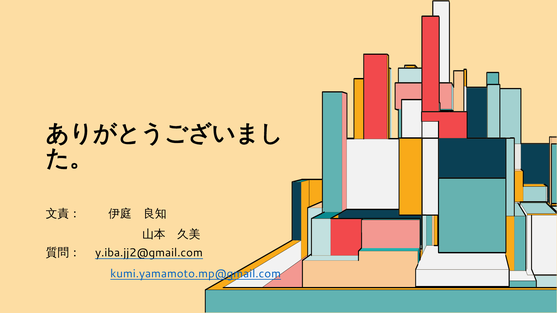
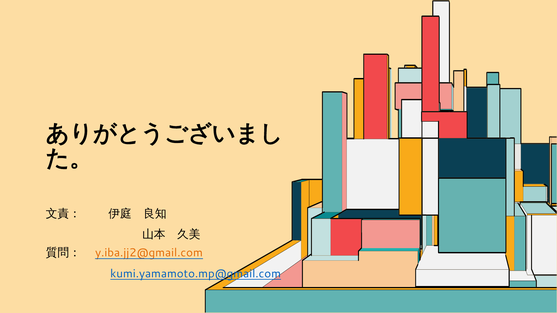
y.iba.jj2@gmail.com colour: black -> orange (149, 253)
